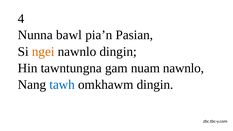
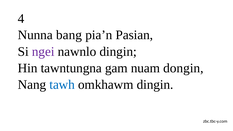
bawl: bawl -> bang (69, 35)
ngei colour: orange -> purple (43, 52)
nuam nawnlo: nawnlo -> dongin (183, 68)
